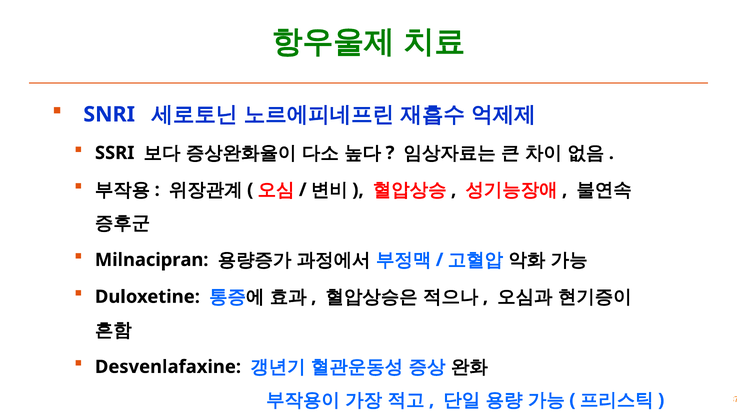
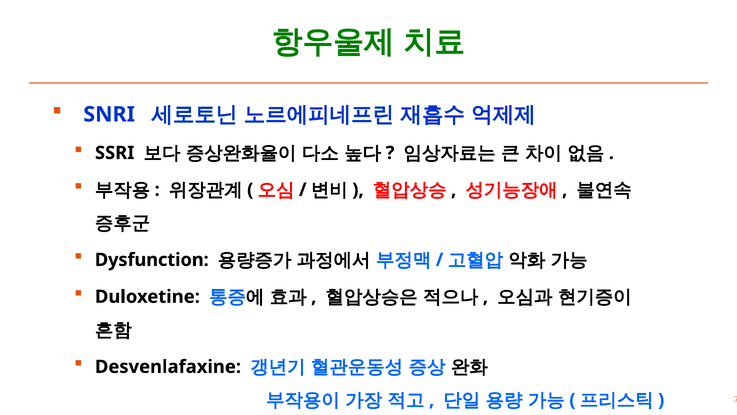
Milnacipran: Milnacipran -> Dysfunction (152, 260)
